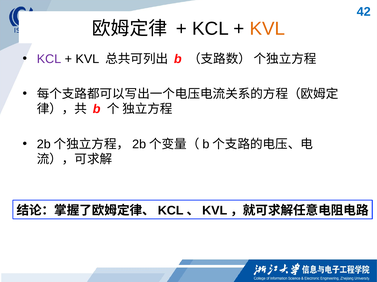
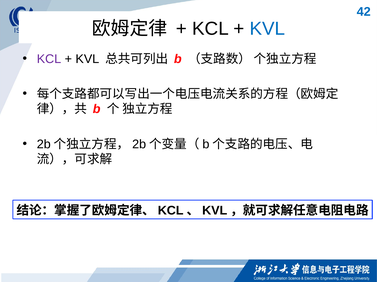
KVL colour: orange -> blue (267, 29)
